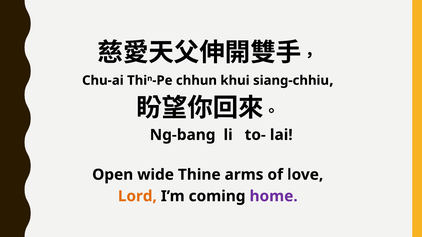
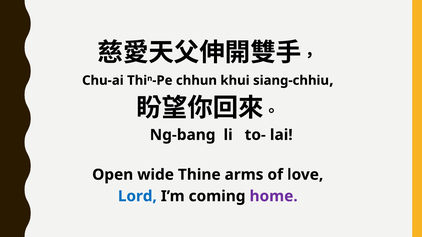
Lord colour: orange -> blue (137, 196)
